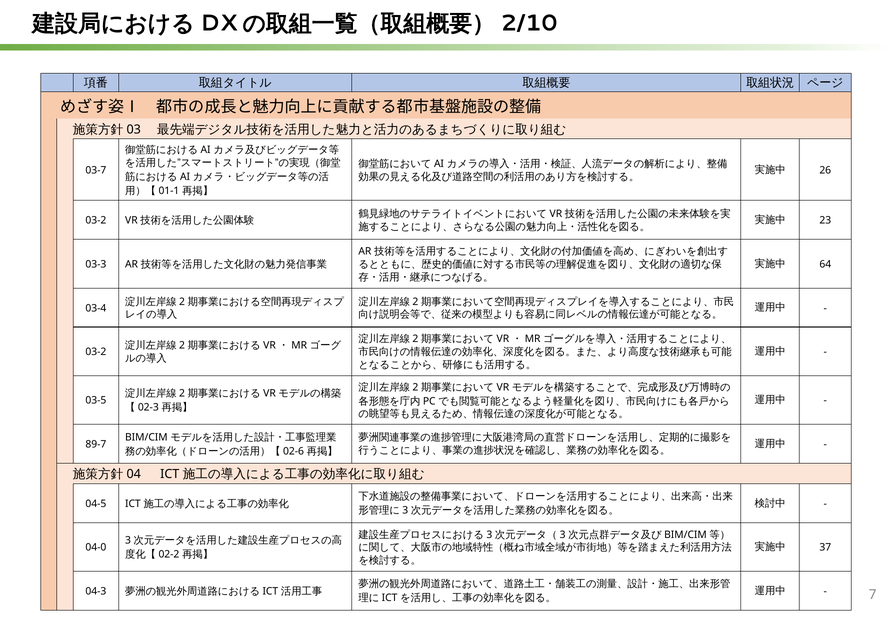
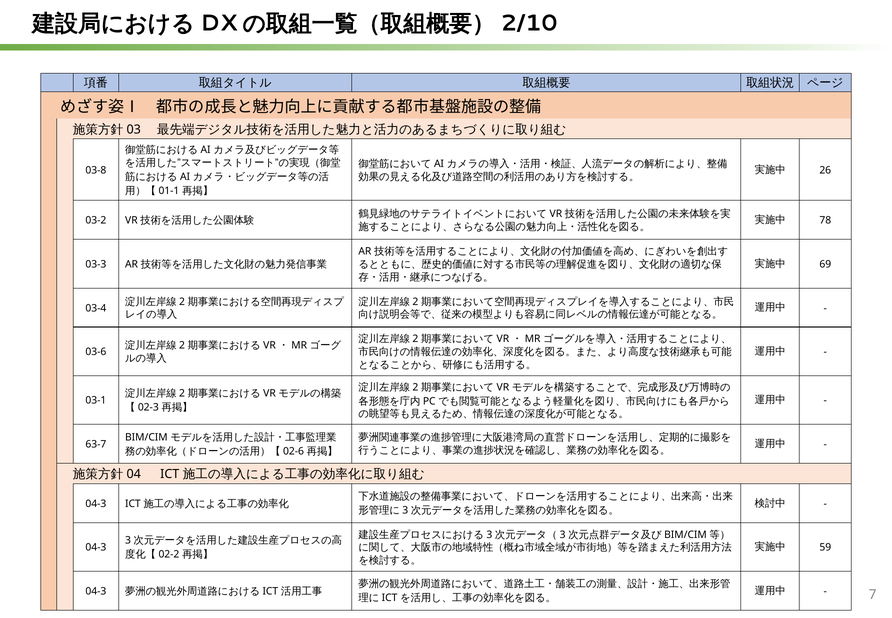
03-7: 03-7 -> 03-8 (96, 170)
23: 23 -> 78 (825, 220)
64: 64 -> 69 (825, 264)
03-2: 03-2 -> 03-6 (96, 352)
03-5: 03-5 -> 03-1 (96, 400)
89-7: 89-7 -> 63-7 (96, 444)
04-5: 04-5 -> 04-3 (96, 503)
37: 37 -> 59 (825, 547)
04-0: 04-0 -> 04-3 (96, 547)
